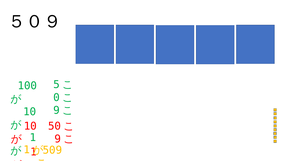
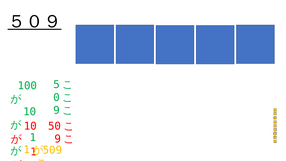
５０９ underline: none -> present (35, 22)
